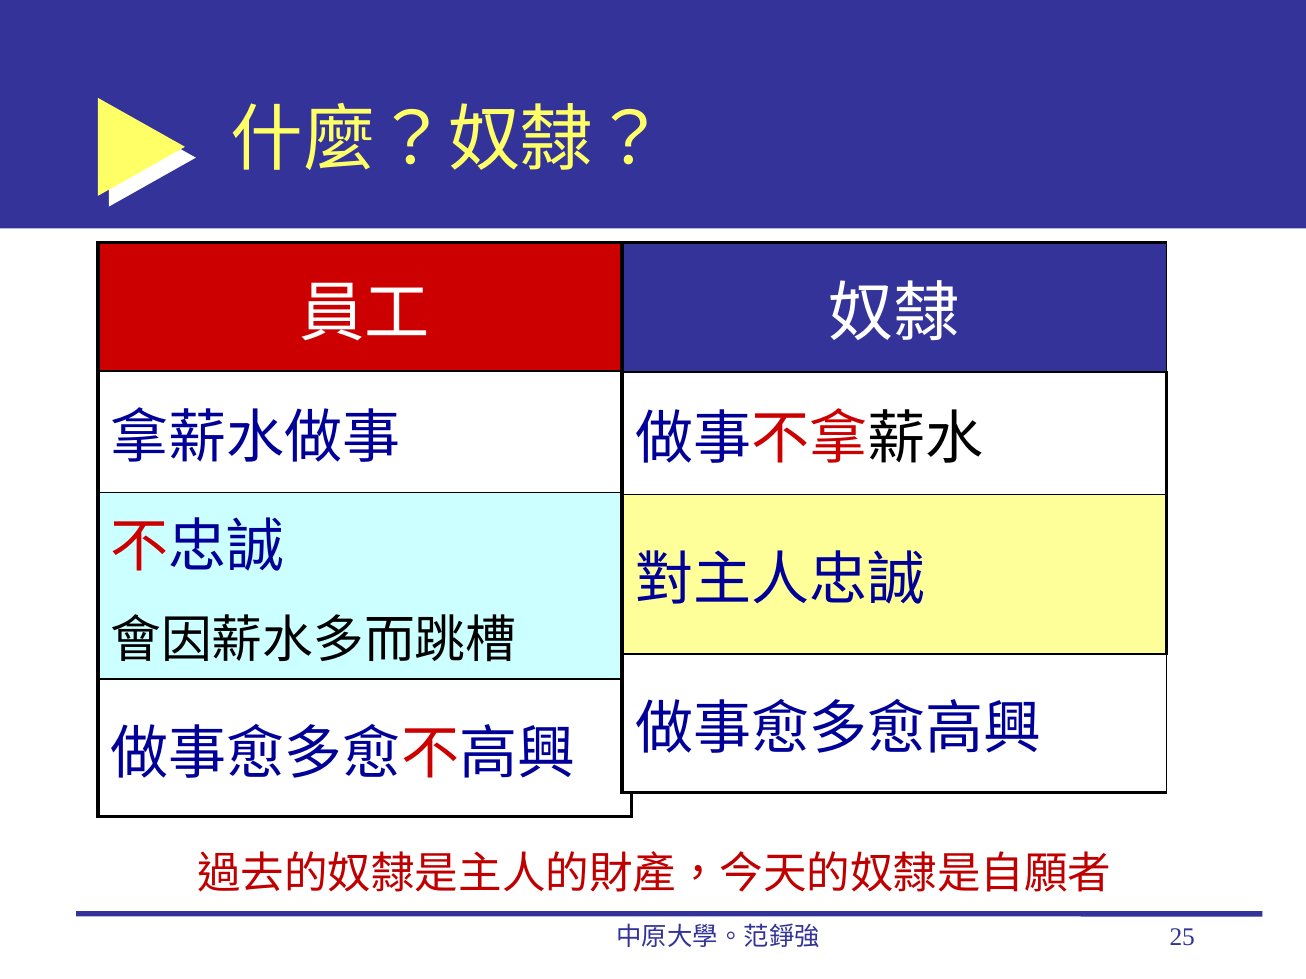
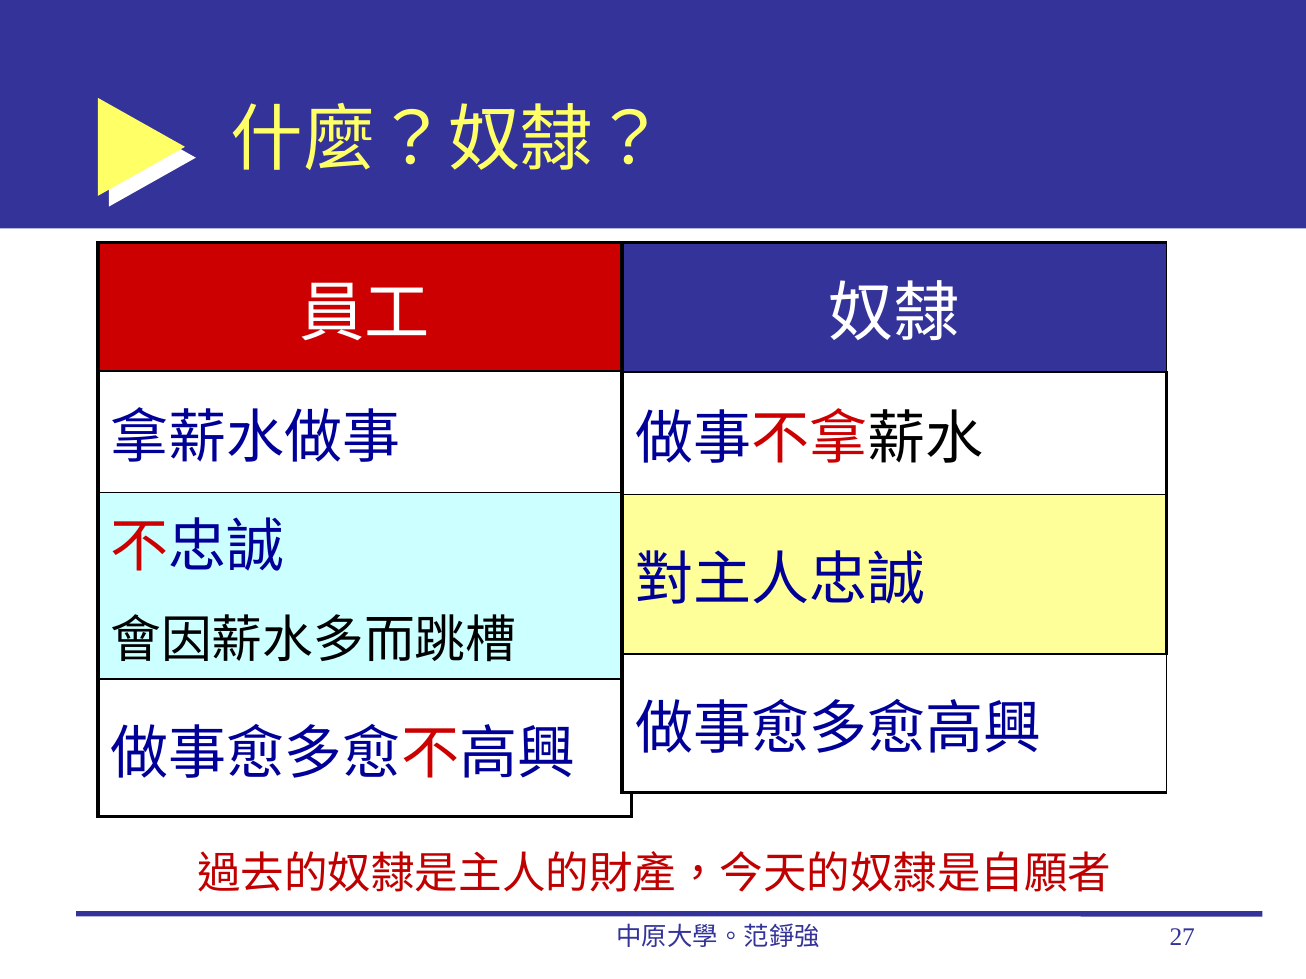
25: 25 -> 27 (1182, 938)
